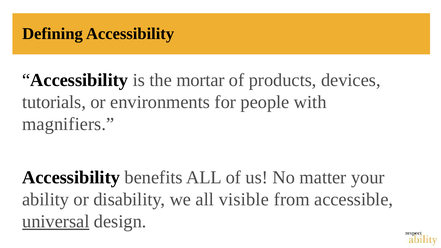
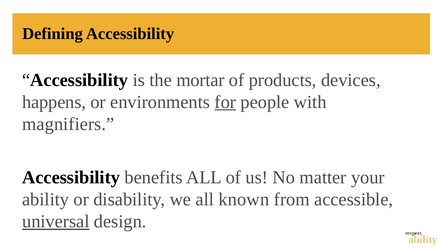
tutorials: tutorials -> happens (54, 102)
for underline: none -> present (225, 102)
visible: visible -> known (244, 199)
